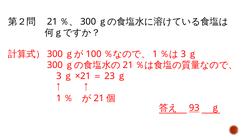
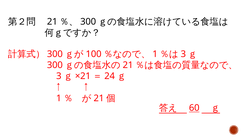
23: 23 -> 24 (110, 76)
93: 93 -> 60 (194, 108)
